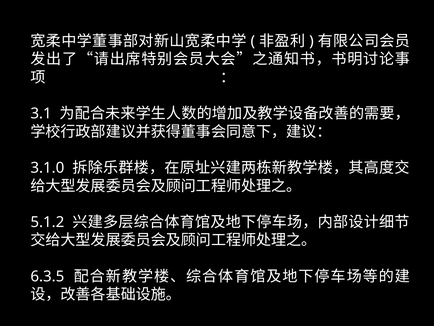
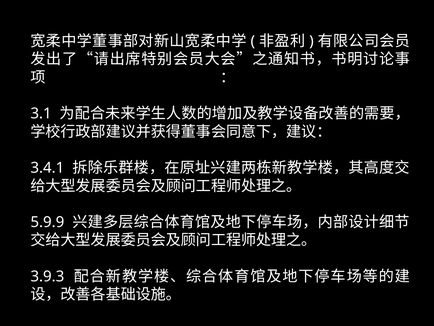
3.1.0: 3.1.0 -> 3.4.1 (47, 168)
5.1.2: 5.1.2 -> 5.9.9 (47, 222)
6.3.5: 6.3.5 -> 3.9.3 (47, 276)
